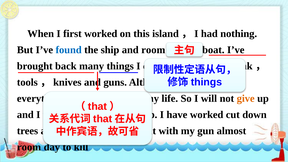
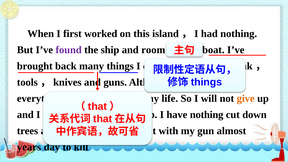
found colour: blue -> purple (69, 50)
have worked: worked -> nothing (207, 115)
room: room -> years (29, 147)
